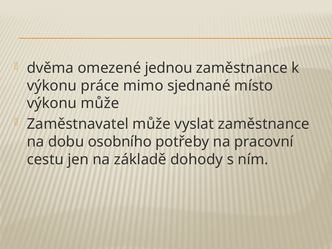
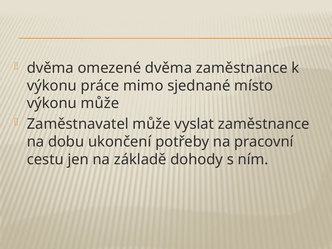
omezené jednou: jednou -> dvěma (169, 68)
osobního: osobního -> ukončení (120, 142)
